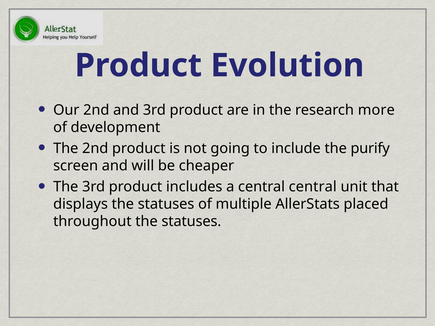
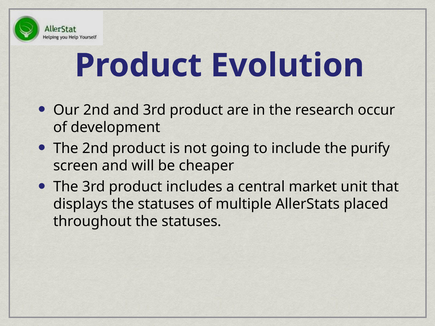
more: more -> occur (376, 110)
central central: central -> market (313, 187)
